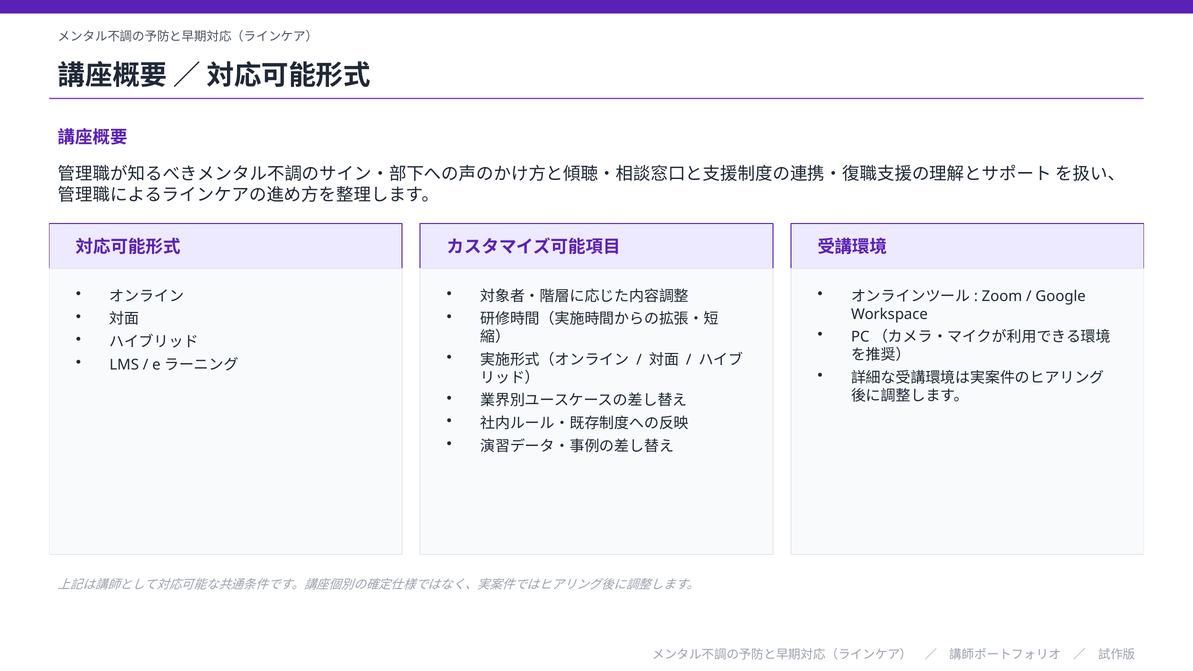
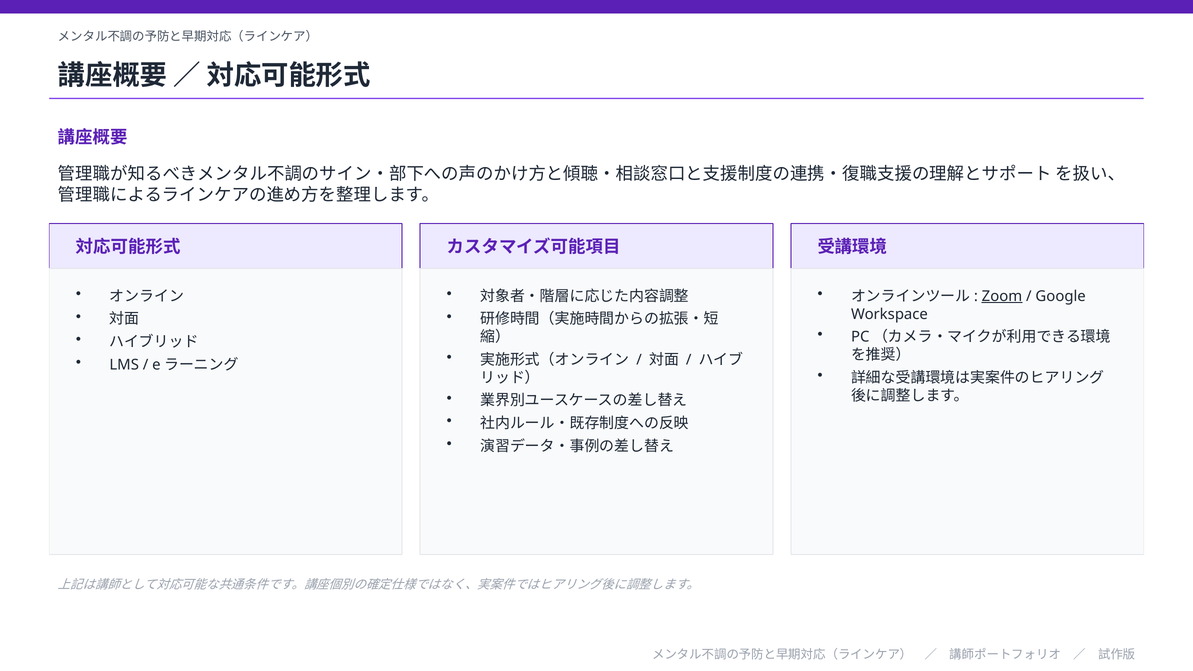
Zoom underline: none -> present (1002, 296)
